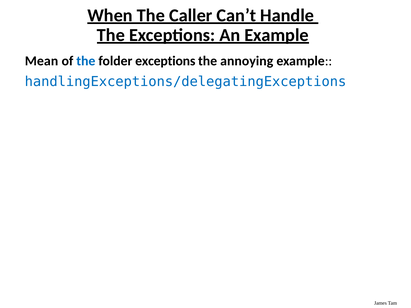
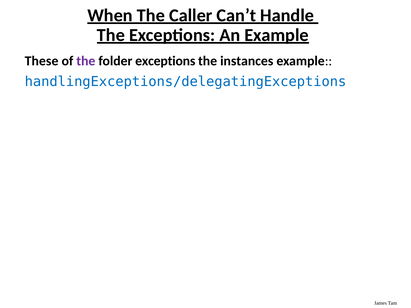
Mean: Mean -> These (42, 61)
the colour: blue -> purple (86, 61)
annoying: annoying -> instances (247, 61)
